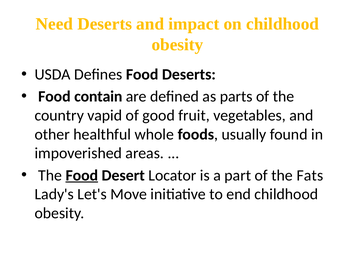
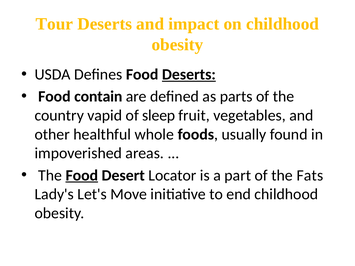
Need: Need -> Tour (54, 24)
Deserts underline: none -> present (189, 74)
good: good -> sleep (159, 116)
